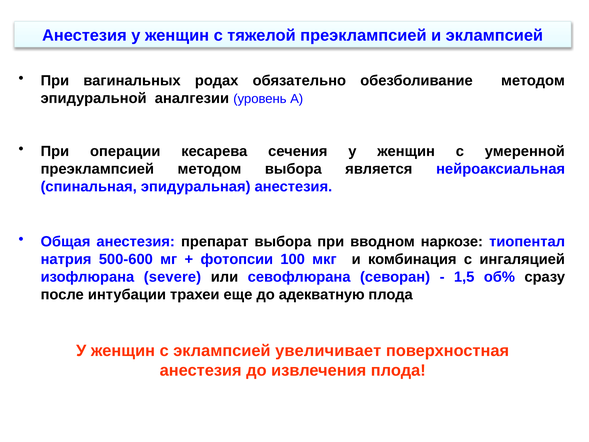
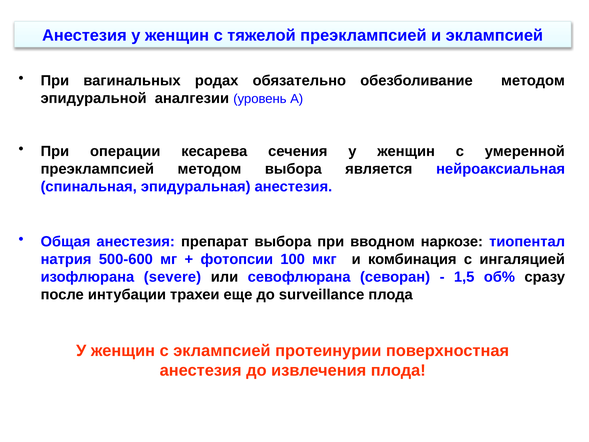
адекватную: адекватную -> surveillance (322, 295)
увеличивает: увеличивает -> протеинурии (328, 351)
